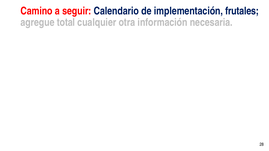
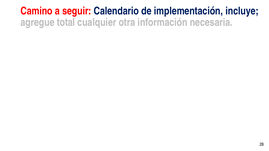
frutales: frutales -> incluye (242, 11)
